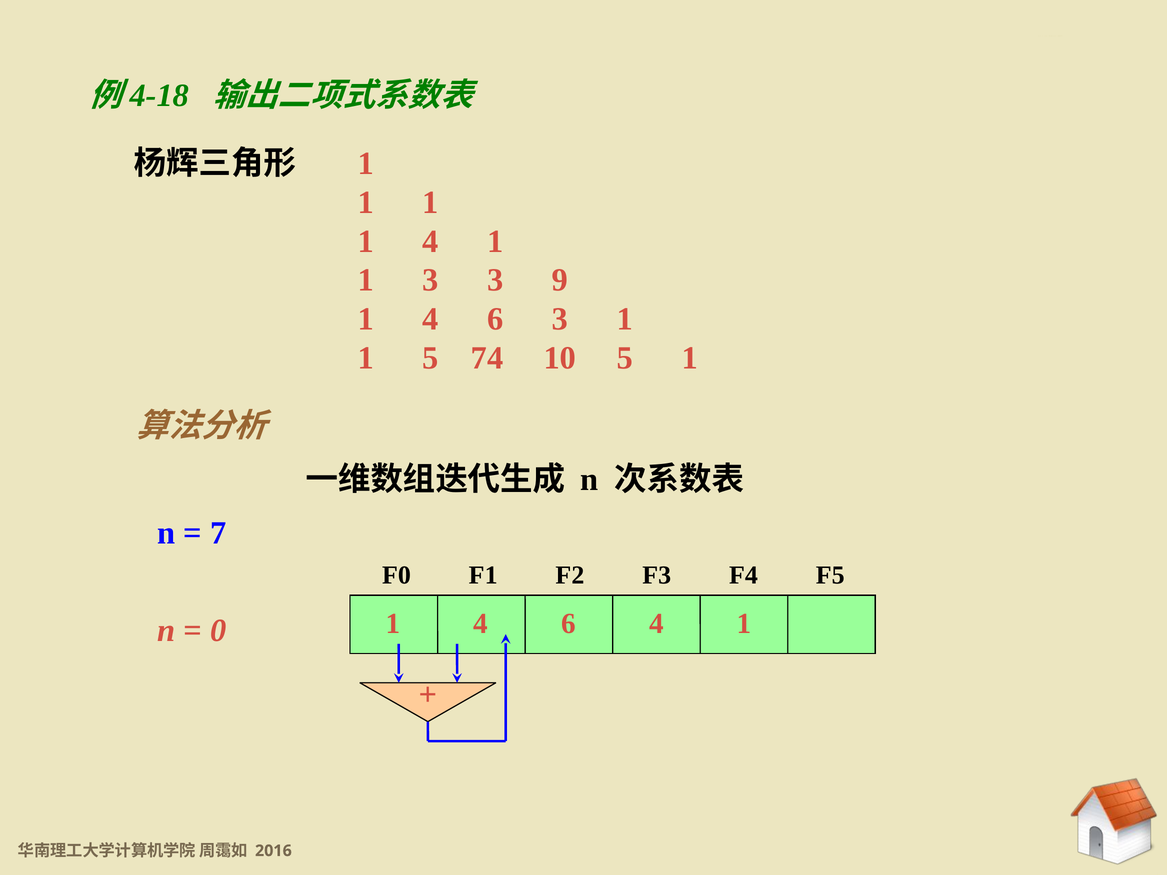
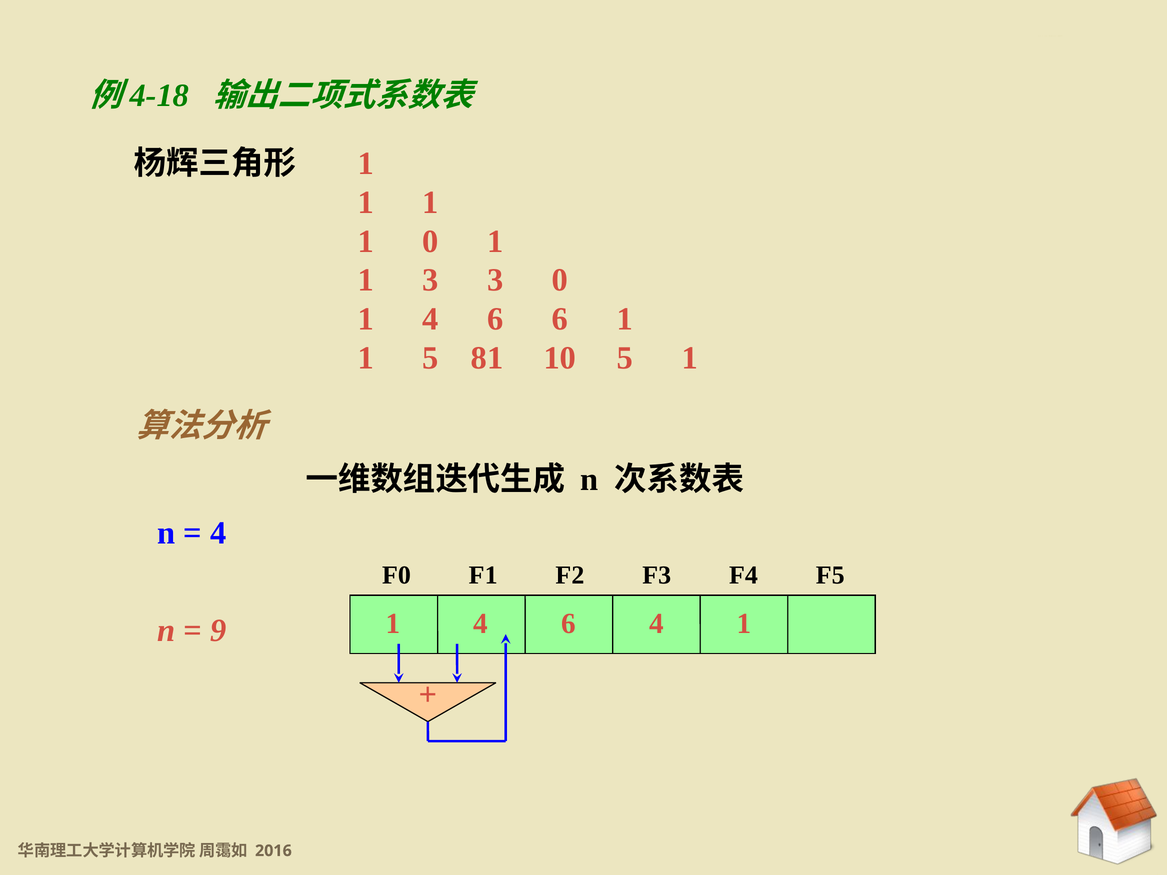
4: 4 -> 0 (430, 241)
3 9: 9 -> 0 (560, 280)
6 3: 3 -> 6 (560, 319)
74: 74 -> 81 (487, 358)
7: 7 -> 4 (218, 533)
0: 0 -> 9 (218, 631)
